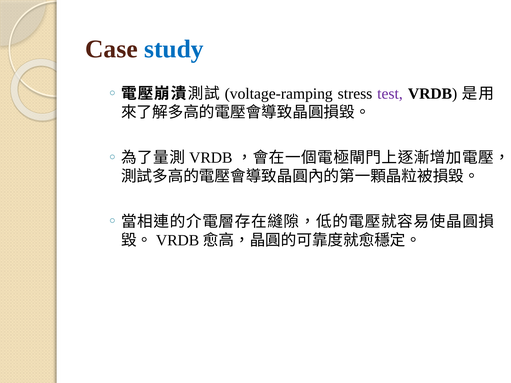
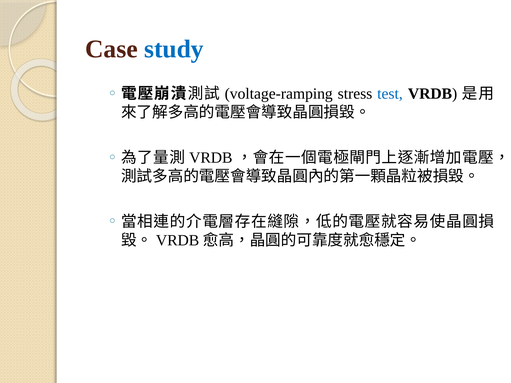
test colour: purple -> blue (390, 94)
